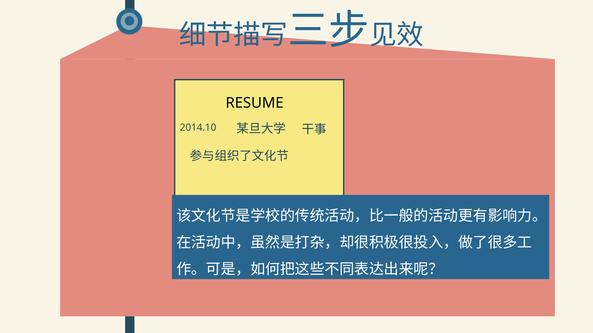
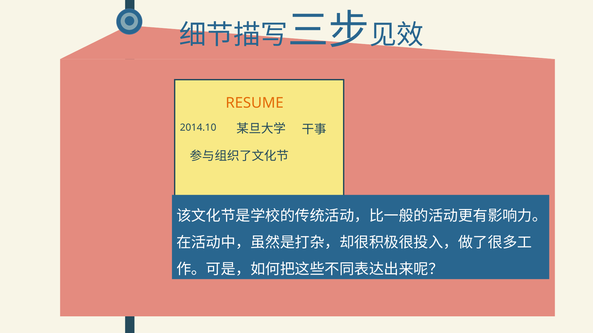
RESUME colour: black -> orange (255, 103)
